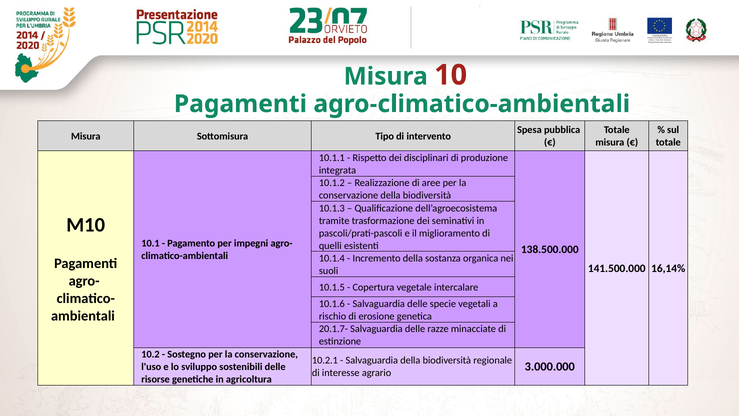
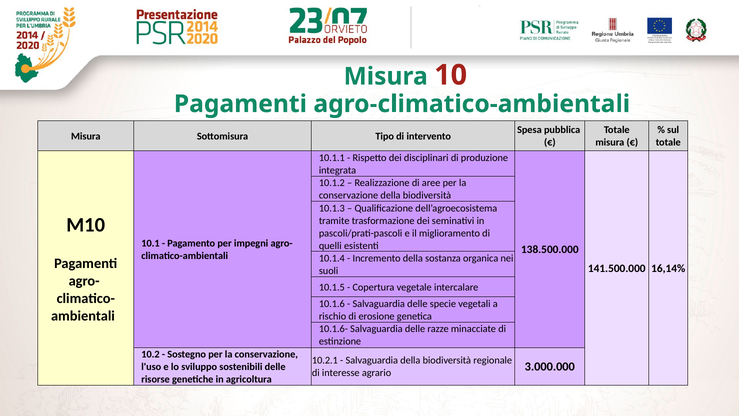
20.1.7-: 20.1.7- -> 10.1.6- (333, 329)
